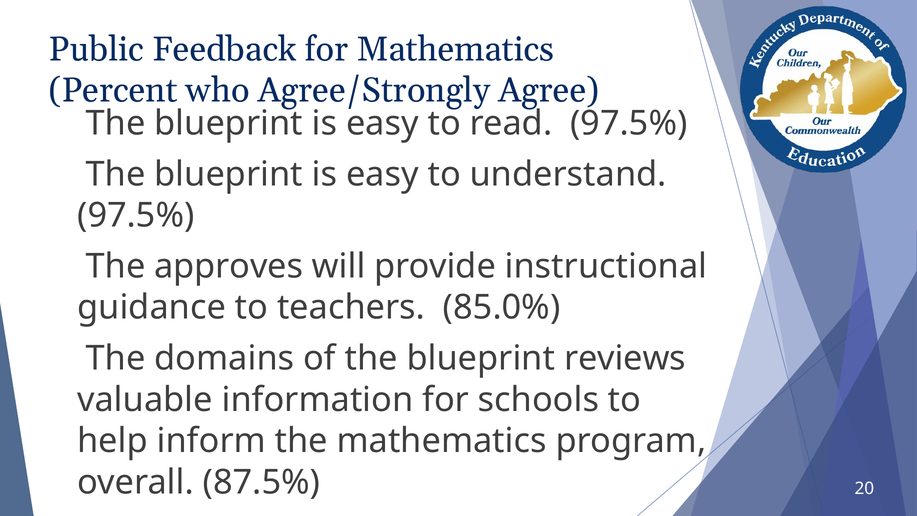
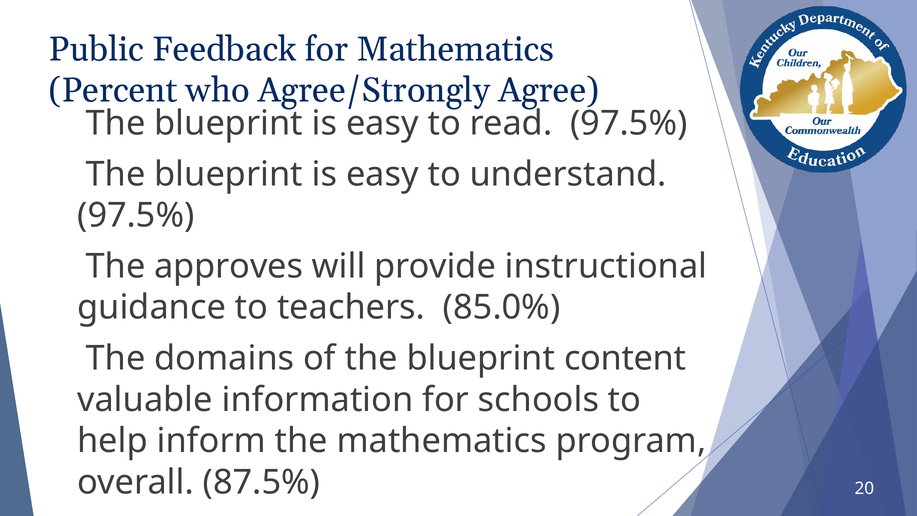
reviews: reviews -> content (625, 358)
